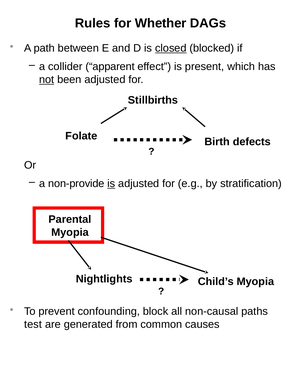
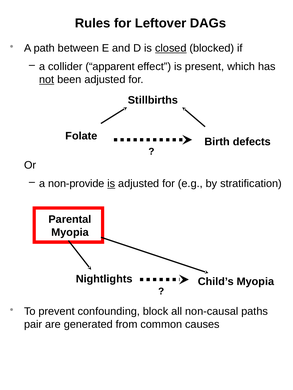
Whether: Whether -> Leftover (161, 23)
test: test -> pair (33, 325)
